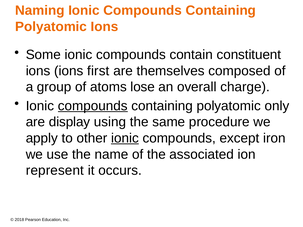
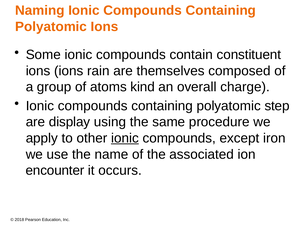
first: first -> rain (98, 71)
lose: lose -> kind (143, 87)
compounds underline: present -> none (93, 106)
only: only -> step (277, 106)
represent: represent -> encounter (55, 171)
